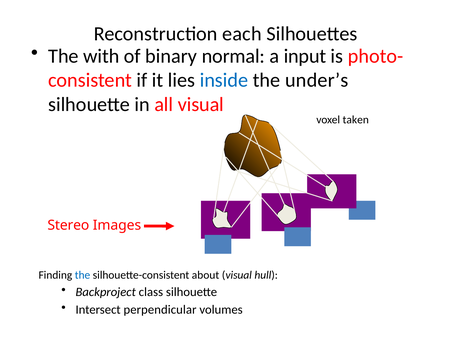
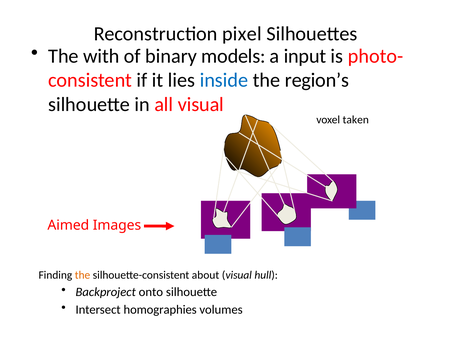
each: each -> pixel (242, 34)
normal: normal -> models (233, 56)
under’s: under’s -> region’s (317, 80)
Stereo: Stereo -> Aimed (68, 225)
the colour: blue -> orange (83, 275)
class: class -> onto (151, 292)
perpendicular: perpendicular -> homographies (160, 310)
